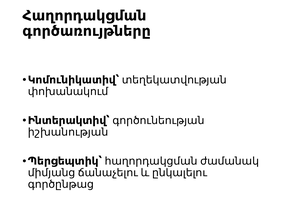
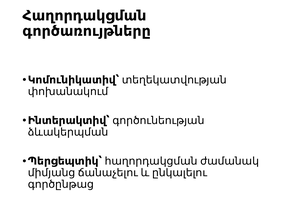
իշխանության: իշխանության -> ձևակերպման (68, 132)
